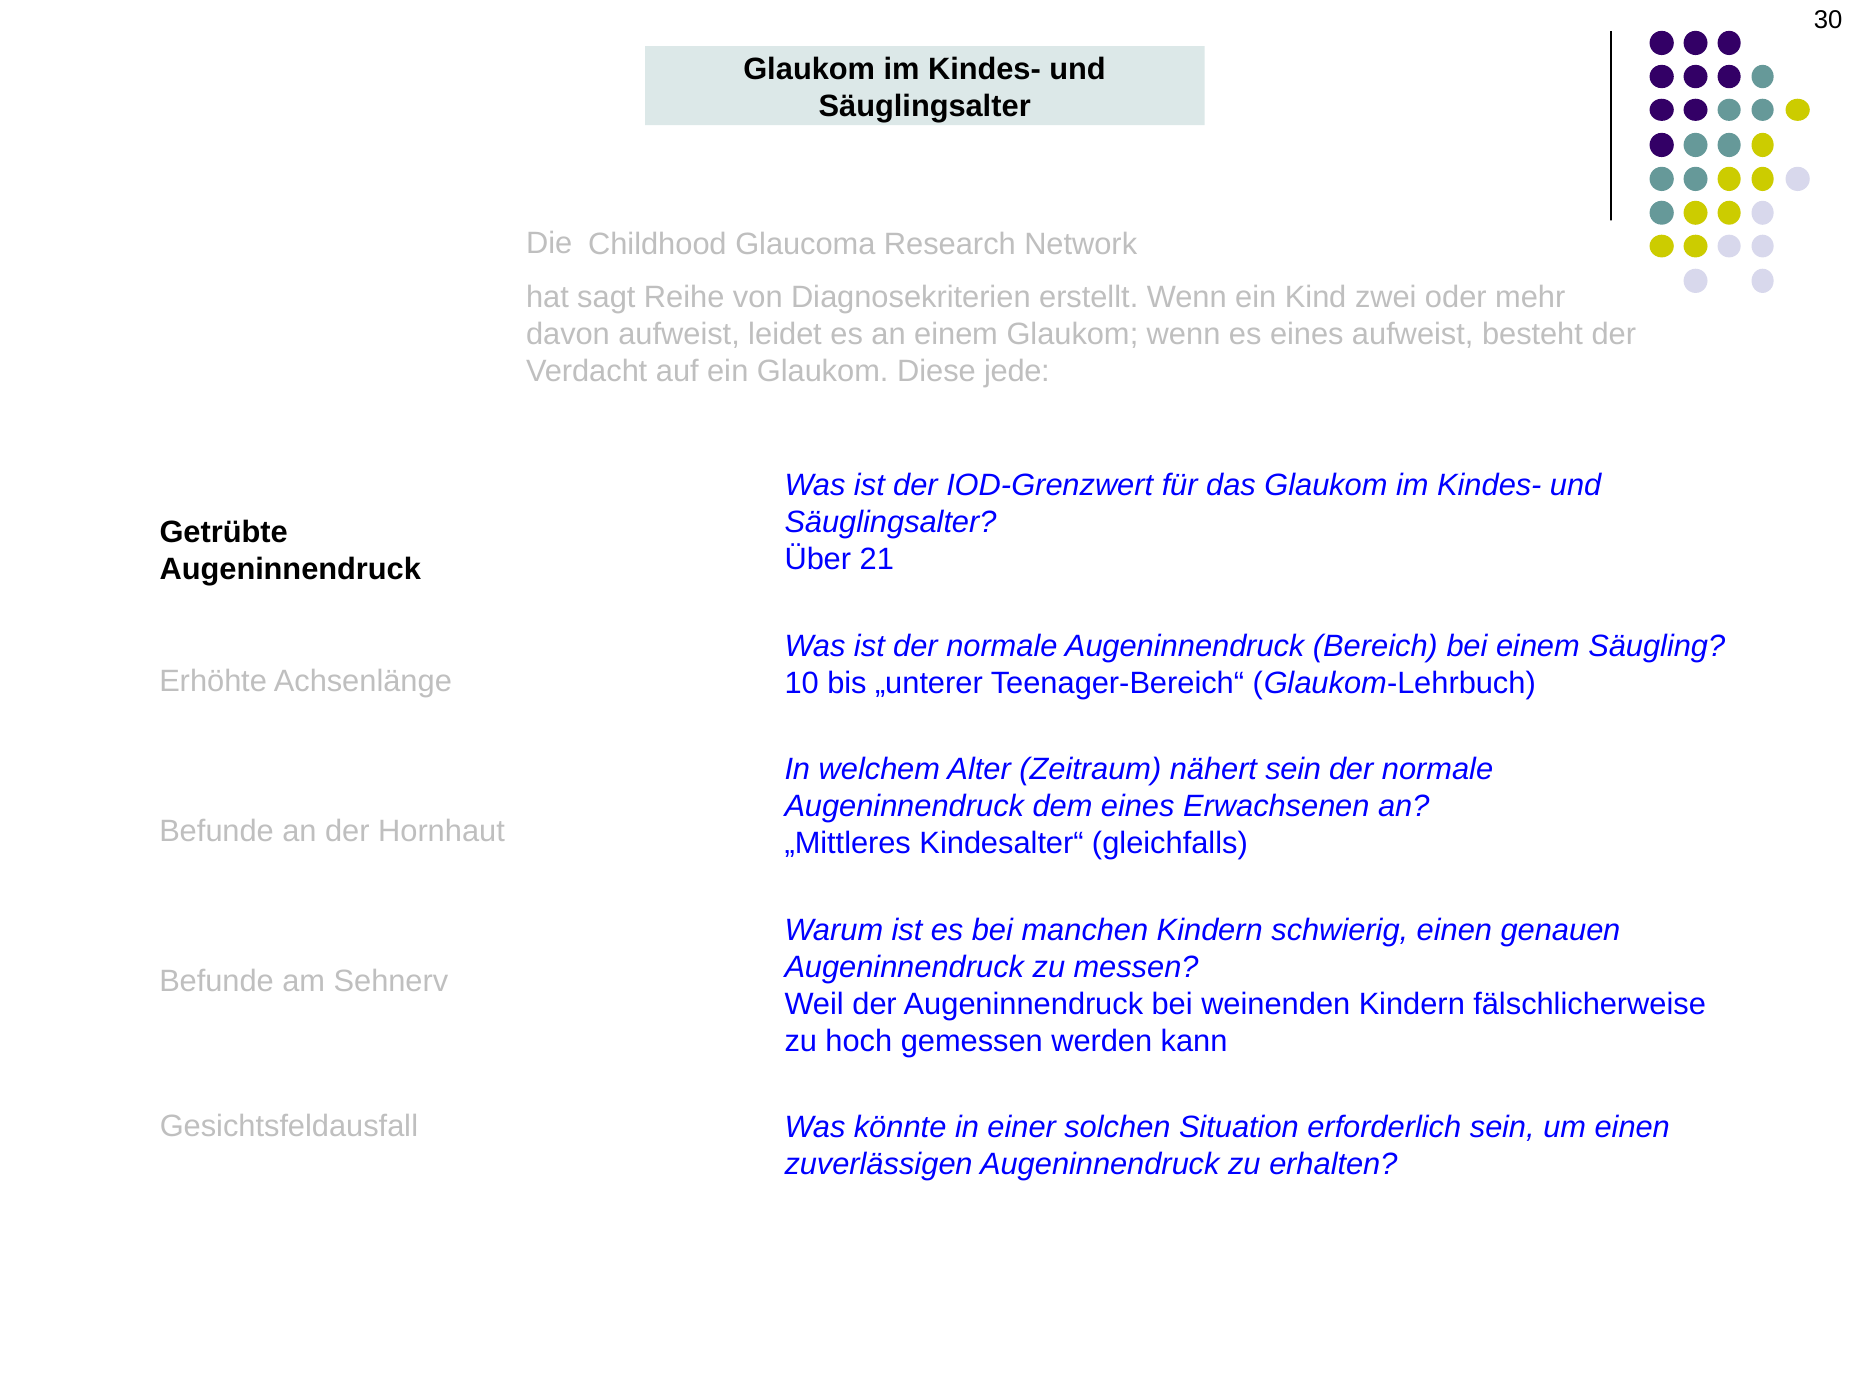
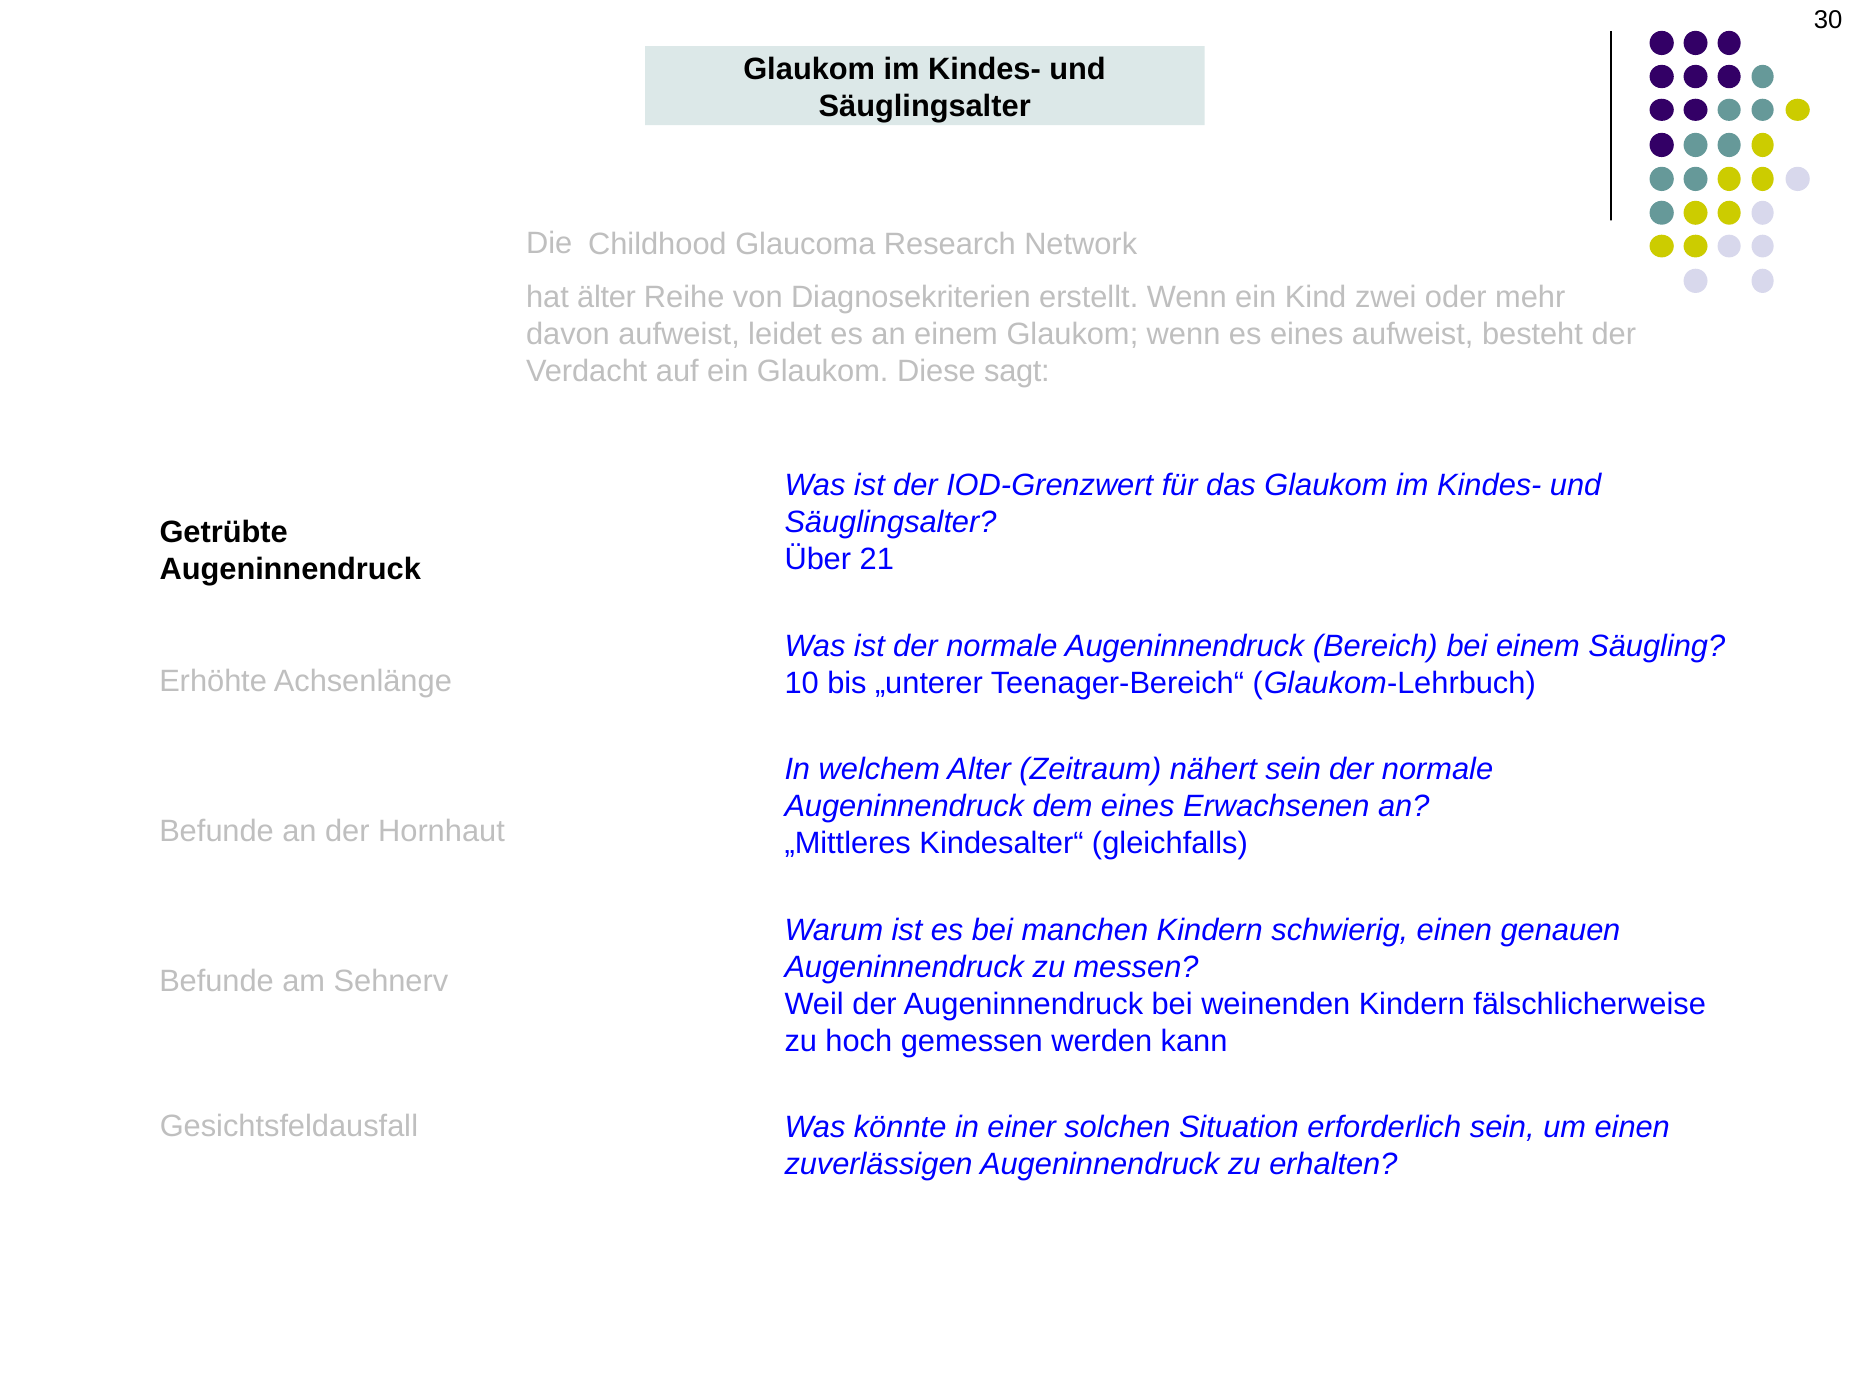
sagt: sagt -> älter (607, 297)
jede: jede -> sagt (1017, 371)
